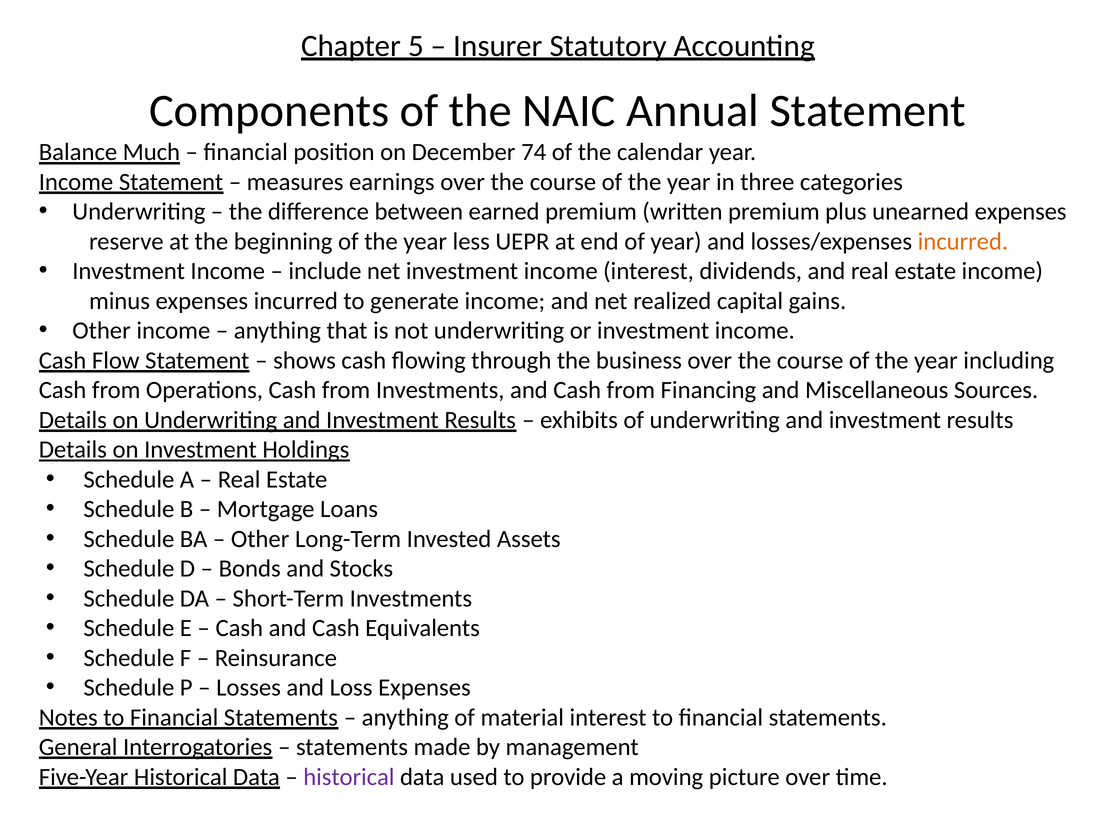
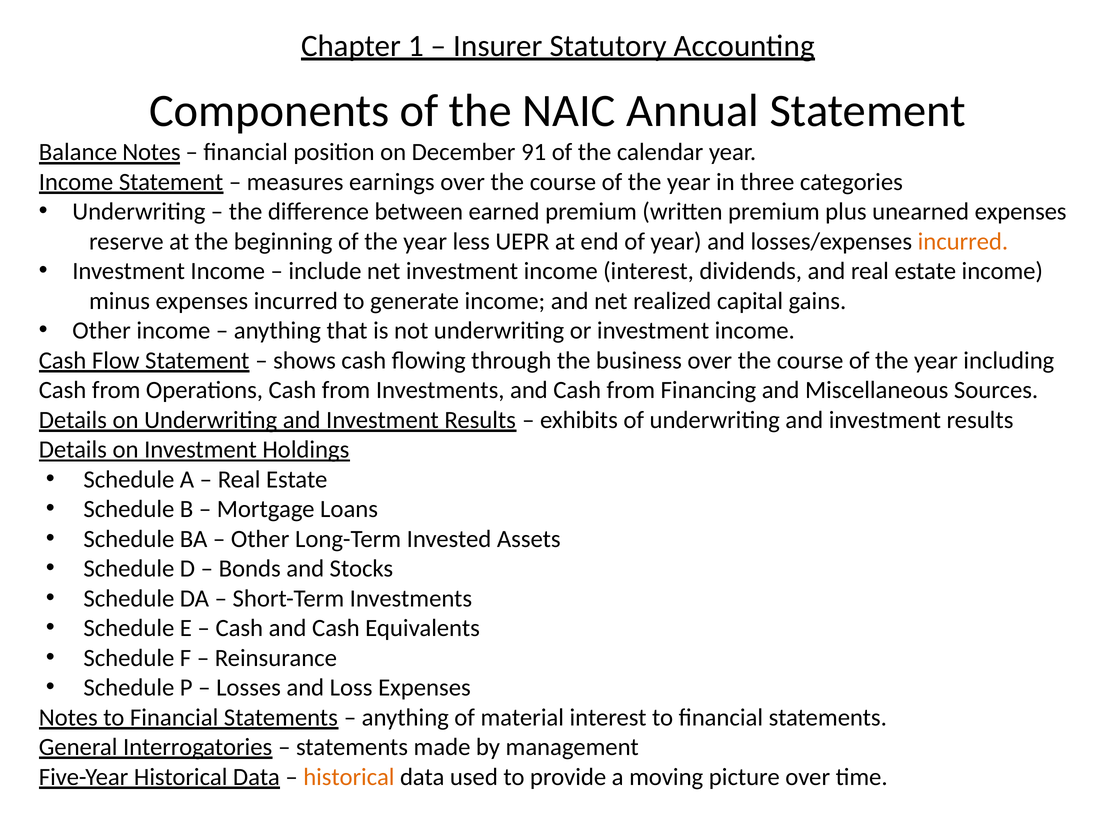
5: 5 -> 1 (416, 46)
Balance Much: Much -> Notes (151, 152)
74: 74 -> 91 (534, 152)
historical colour: purple -> orange (349, 777)
